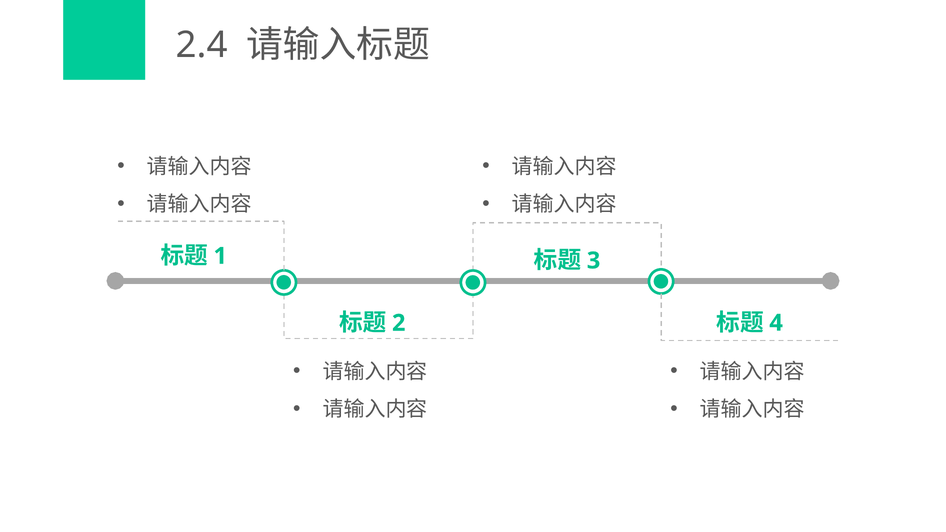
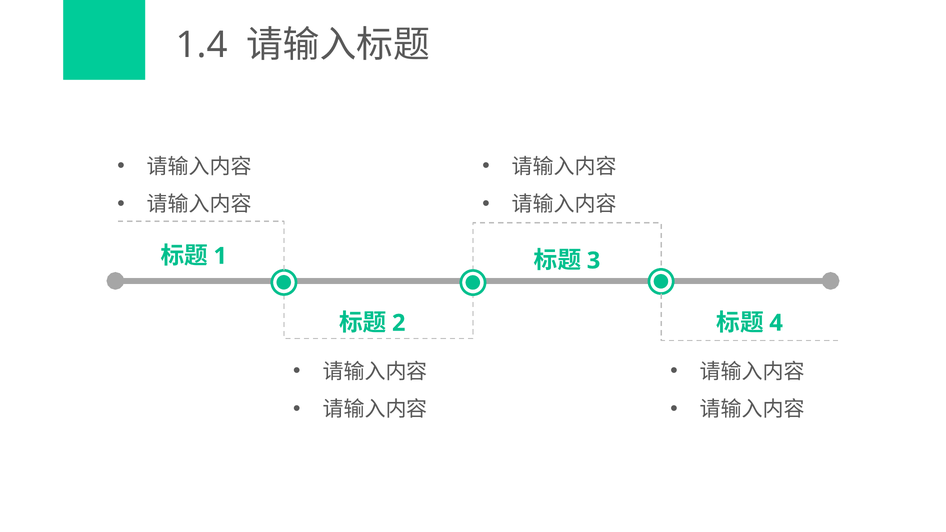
2.4: 2.4 -> 1.4 (202, 45)
